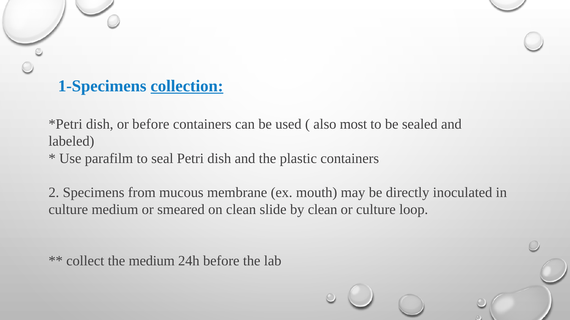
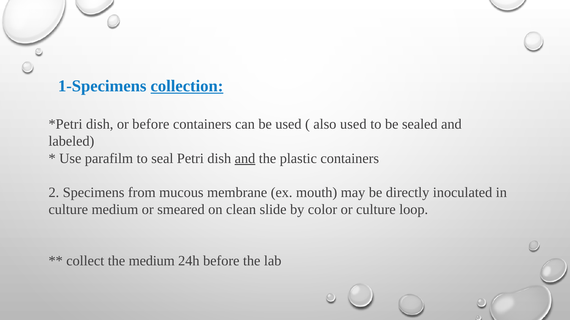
also most: most -> used (353, 124)
and underline: none -> present (245, 159)
by clean: clean -> color (323, 210)
